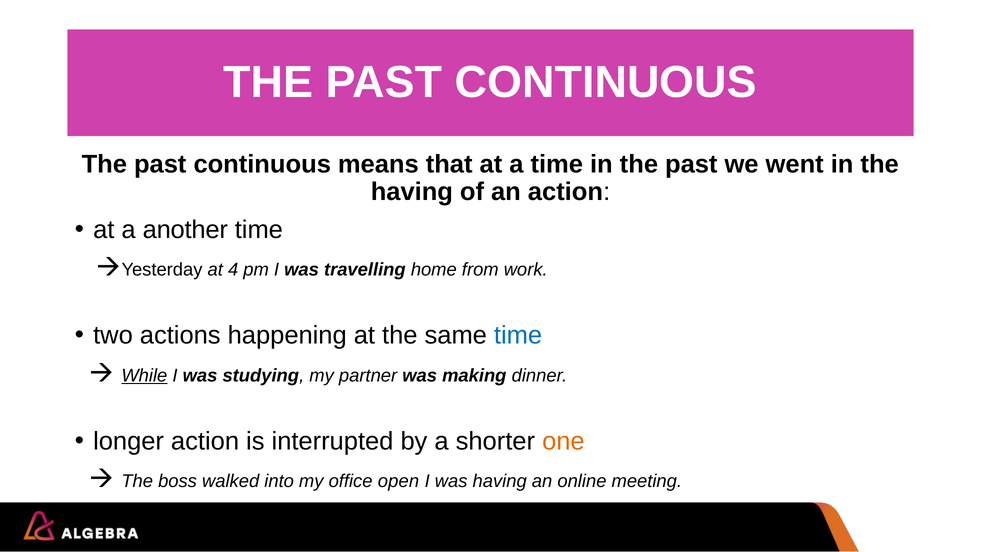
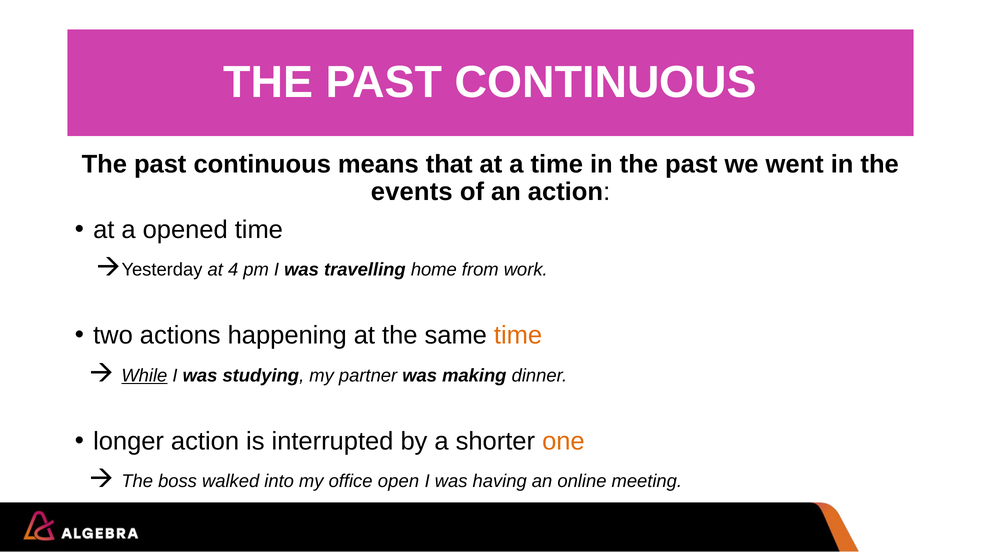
having: having -> events (412, 192)
another: another -> opened (185, 230)
time colour: blue -> orange (518, 335)
